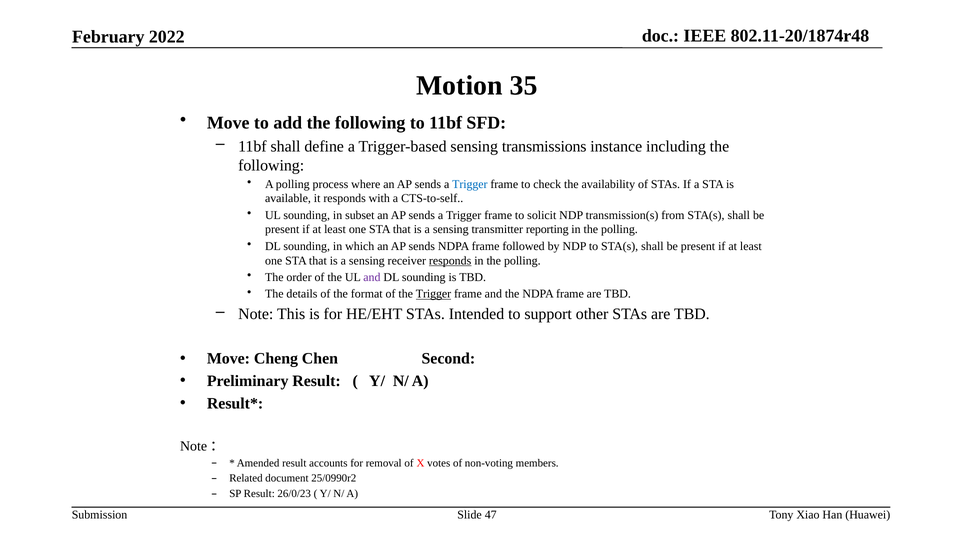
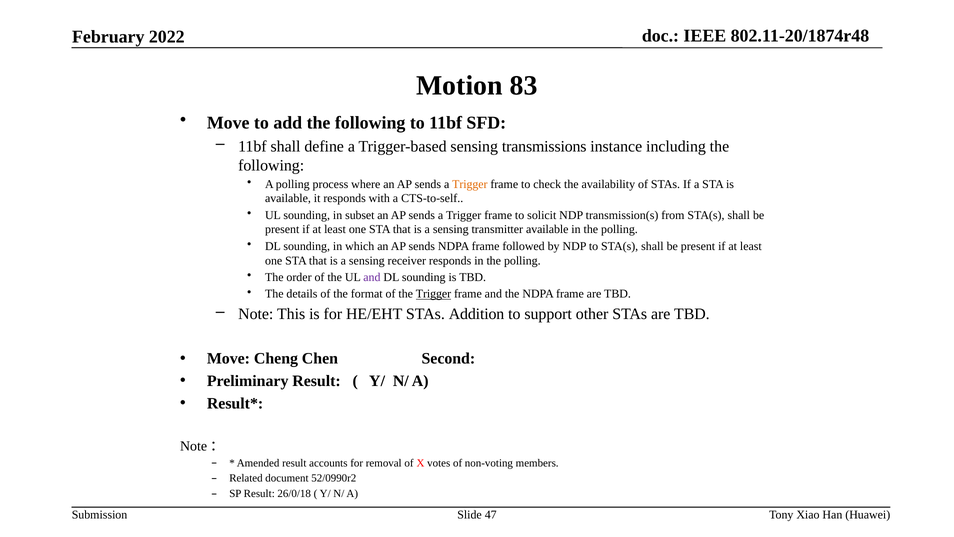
35: 35 -> 83 (524, 85)
Trigger colour: blue -> orange (470, 184)
transmitter reporting: reporting -> available (547, 229)
responds underline: present -> none (450, 260)
Intended: Intended -> Addition (477, 314)
25/0990r2: 25/0990r2 -> 52/0990r2 (334, 478)
26/0/23: 26/0/23 -> 26/0/18 (294, 493)
